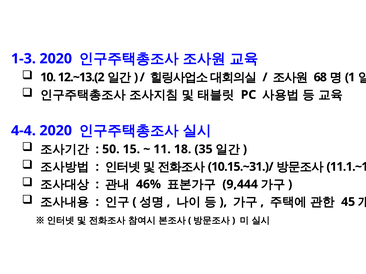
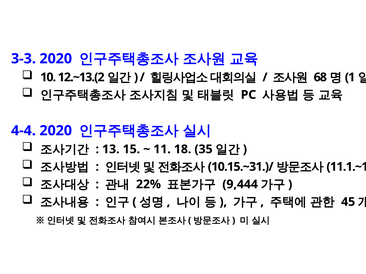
1-3: 1-3 -> 3-3 (23, 59)
50: 50 -> 13 (111, 149)
46%: 46% -> 22% (148, 185)
